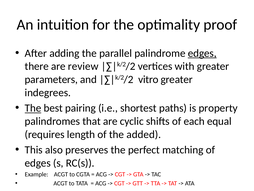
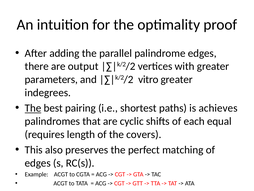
edges underline: present -> none (202, 53)
review: review -> output (83, 66)
property: property -> achieves (218, 108)
added: added -> covers (144, 134)
